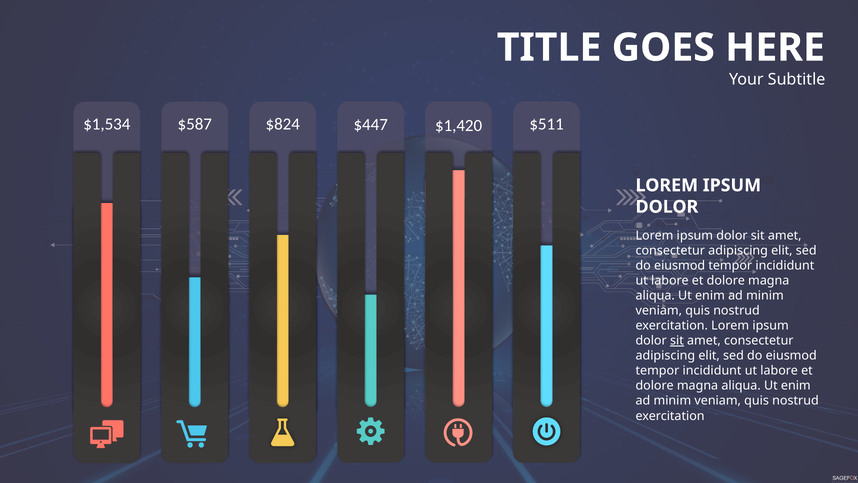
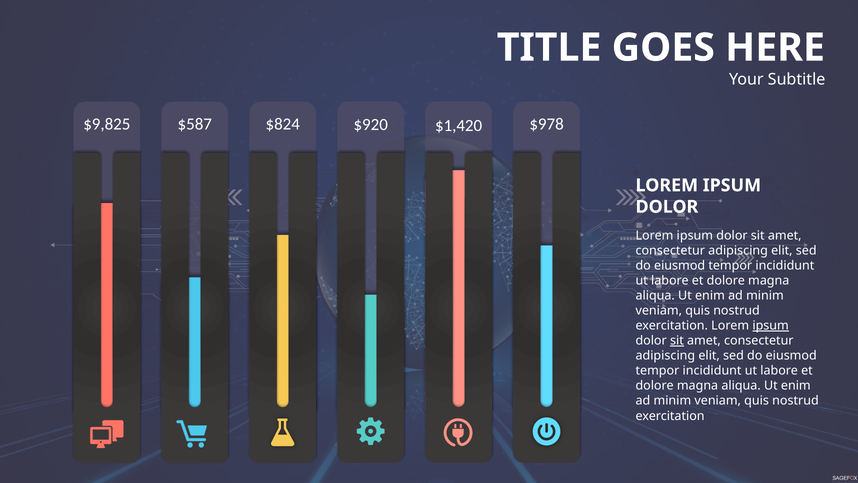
$1,534: $1,534 -> $9,825 (107, 124)
$447: $447 -> $920 (371, 124)
$511: $511 -> $978 (547, 124)
ipsum underline: none -> present (771, 325)
